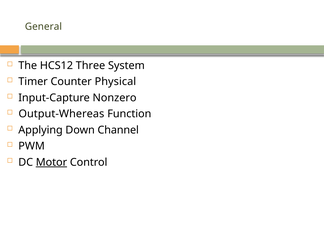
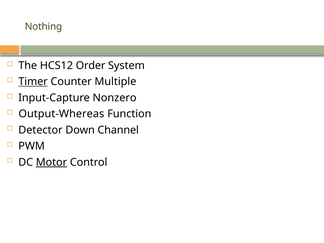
General: General -> Nothing (43, 27)
Three: Three -> Order (91, 66)
Timer underline: none -> present (33, 82)
Physical: Physical -> Multiple (115, 82)
Applying: Applying -> Detector (40, 130)
